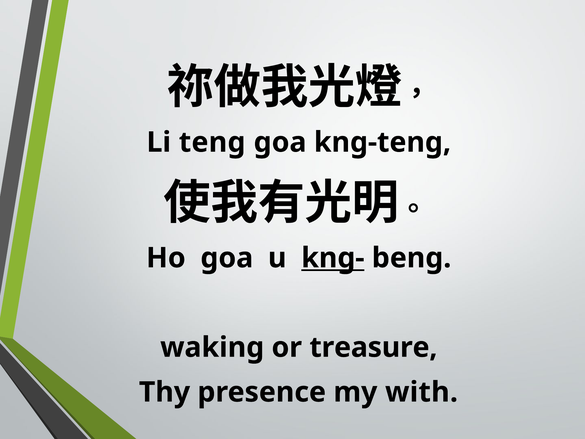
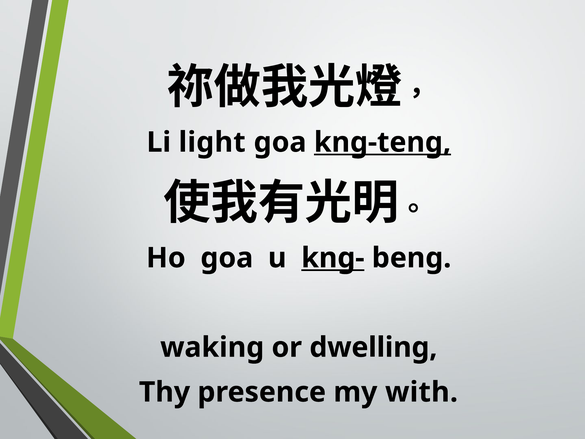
teng: teng -> light (212, 142)
kng-teng underline: none -> present (382, 142)
treasure: treasure -> dwelling (373, 347)
